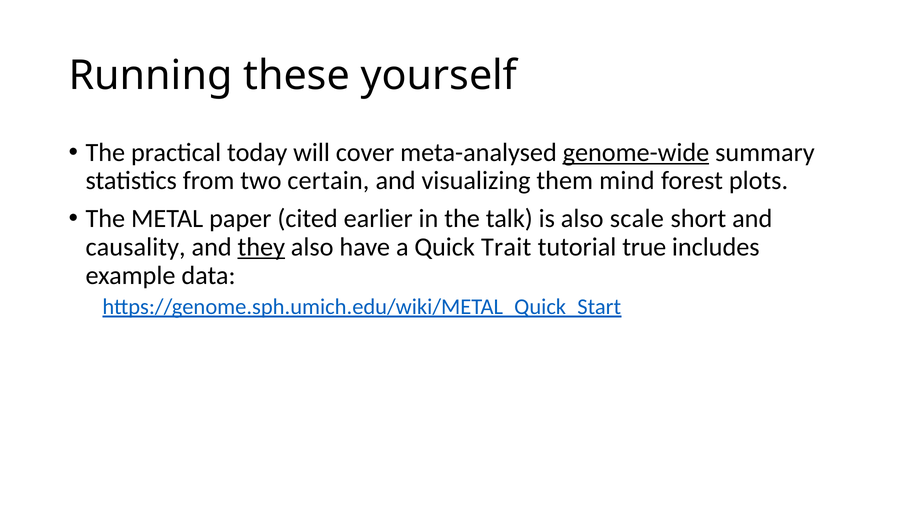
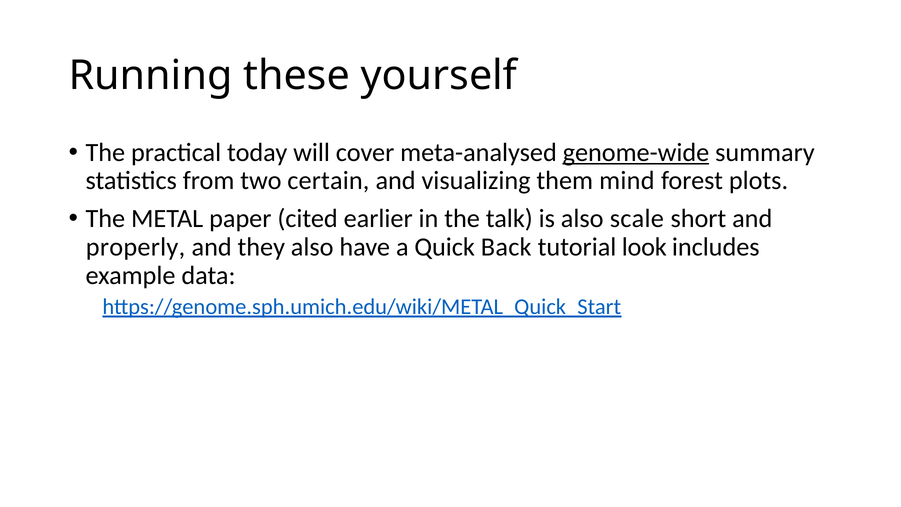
causality: causality -> properly (136, 247)
they underline: present -> none (261, 247)
Trait: Trait -> Back (506, 247)
true: true -> look (644, 247)
